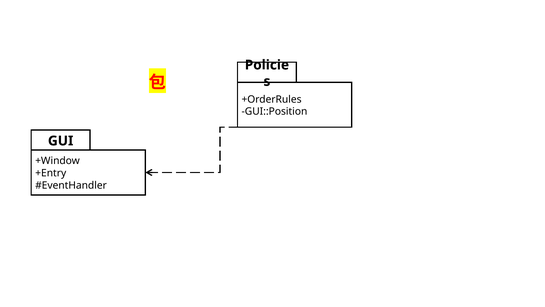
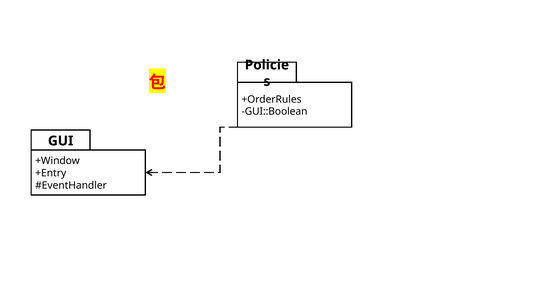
GUI::Position: GUI::Position -> GUI::Boolean (274, 111)
